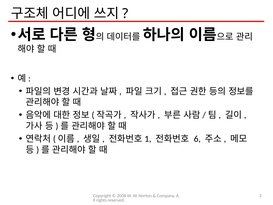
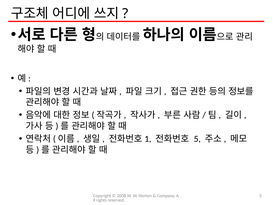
6: 6 -> 5 (197, 139)
